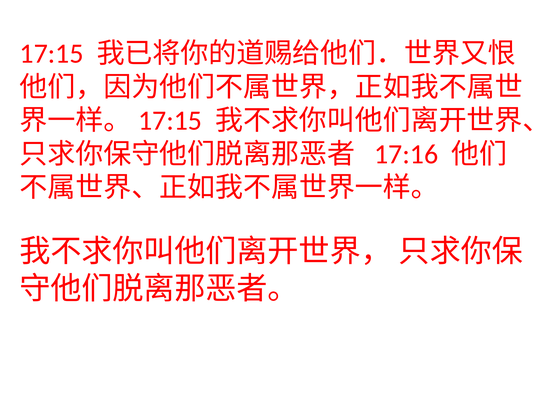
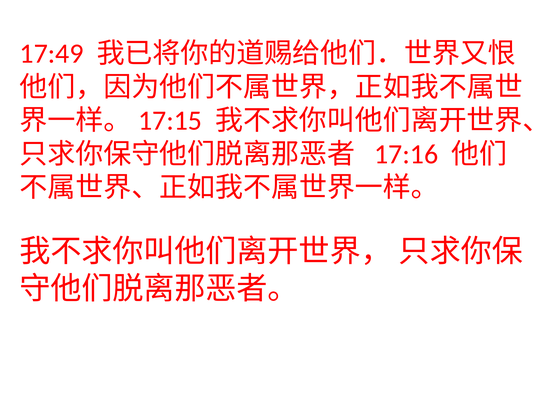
17:15: 17:15 -> 17:49 (52, 54)
